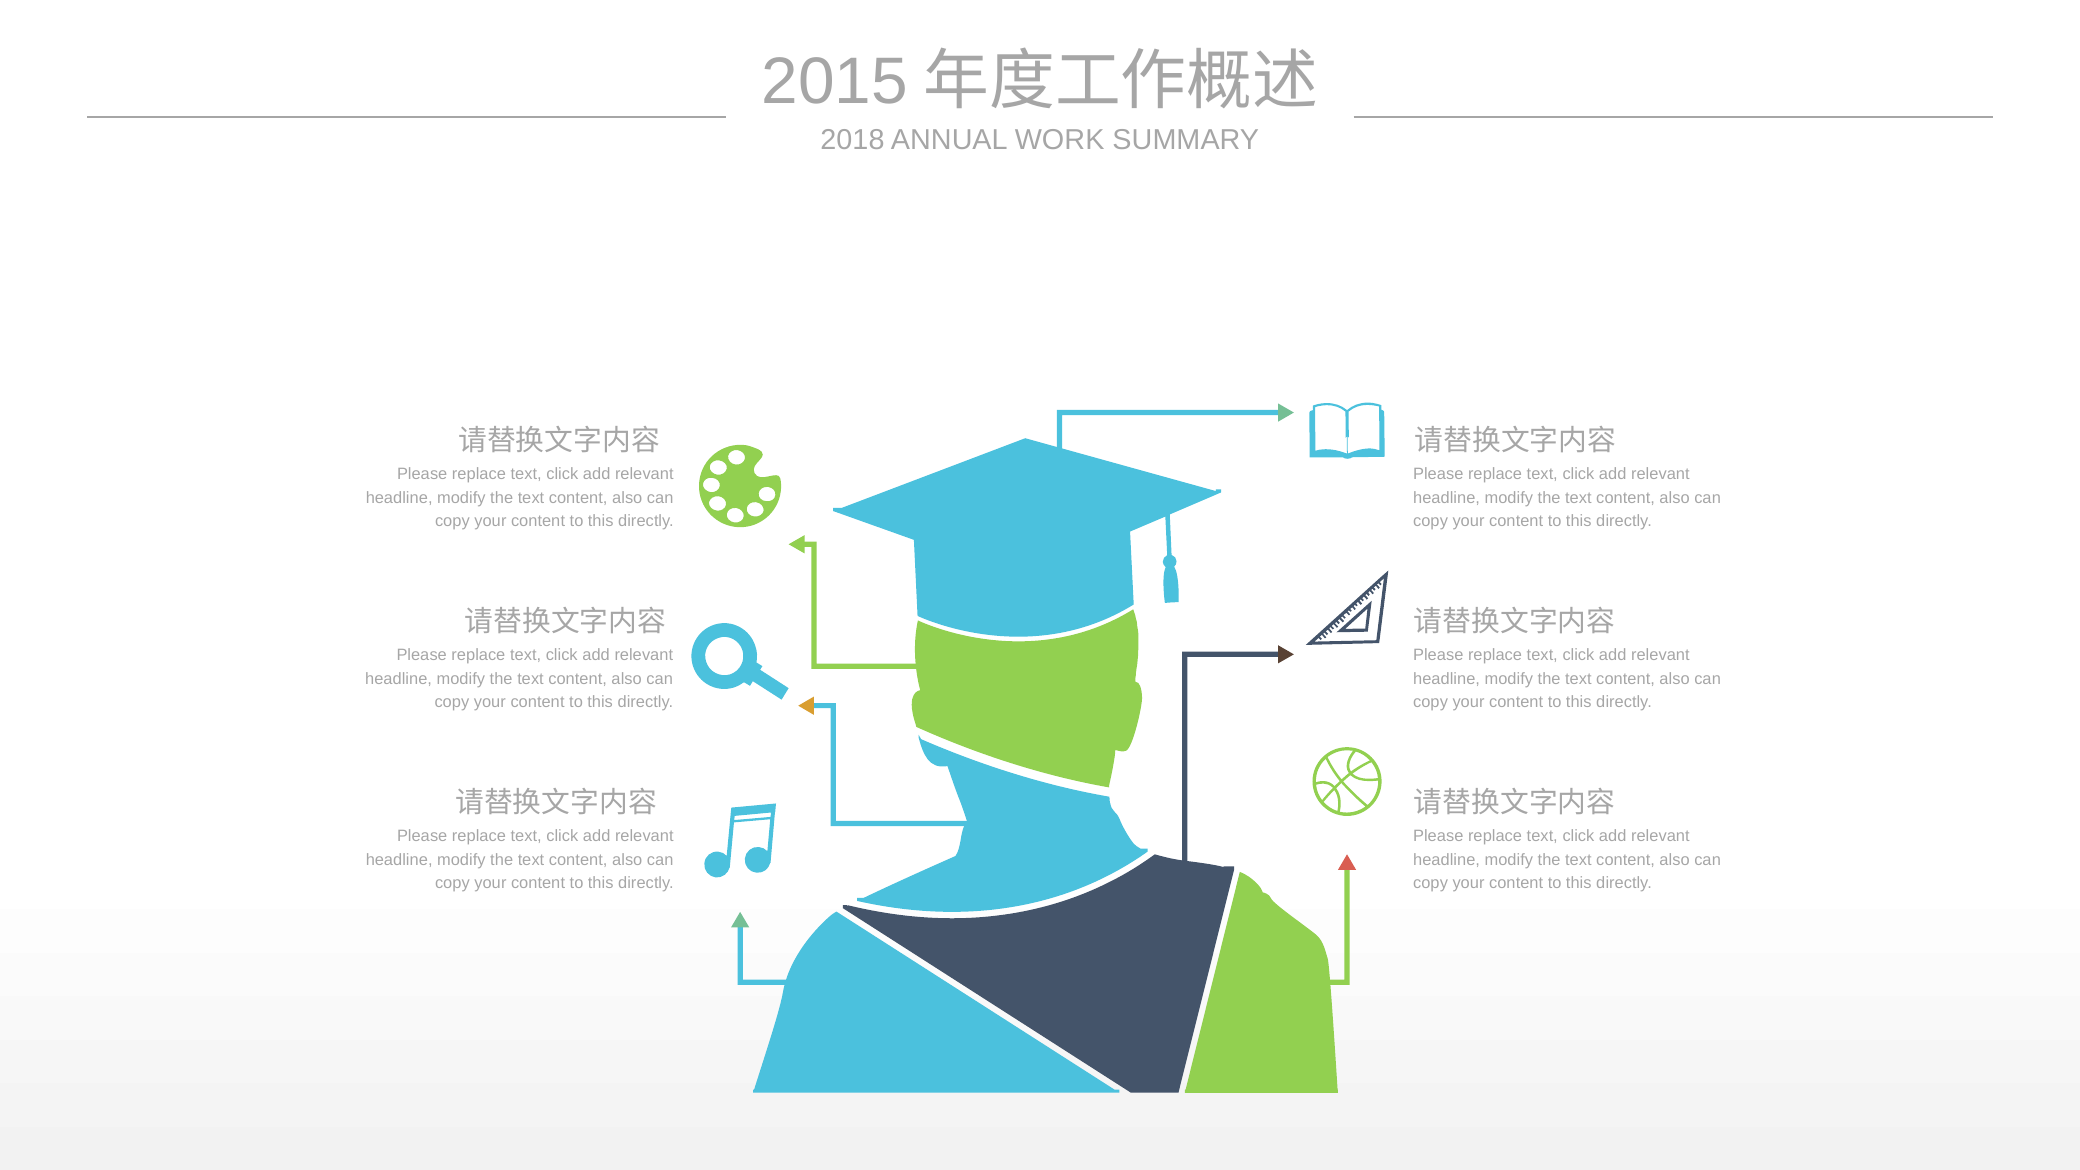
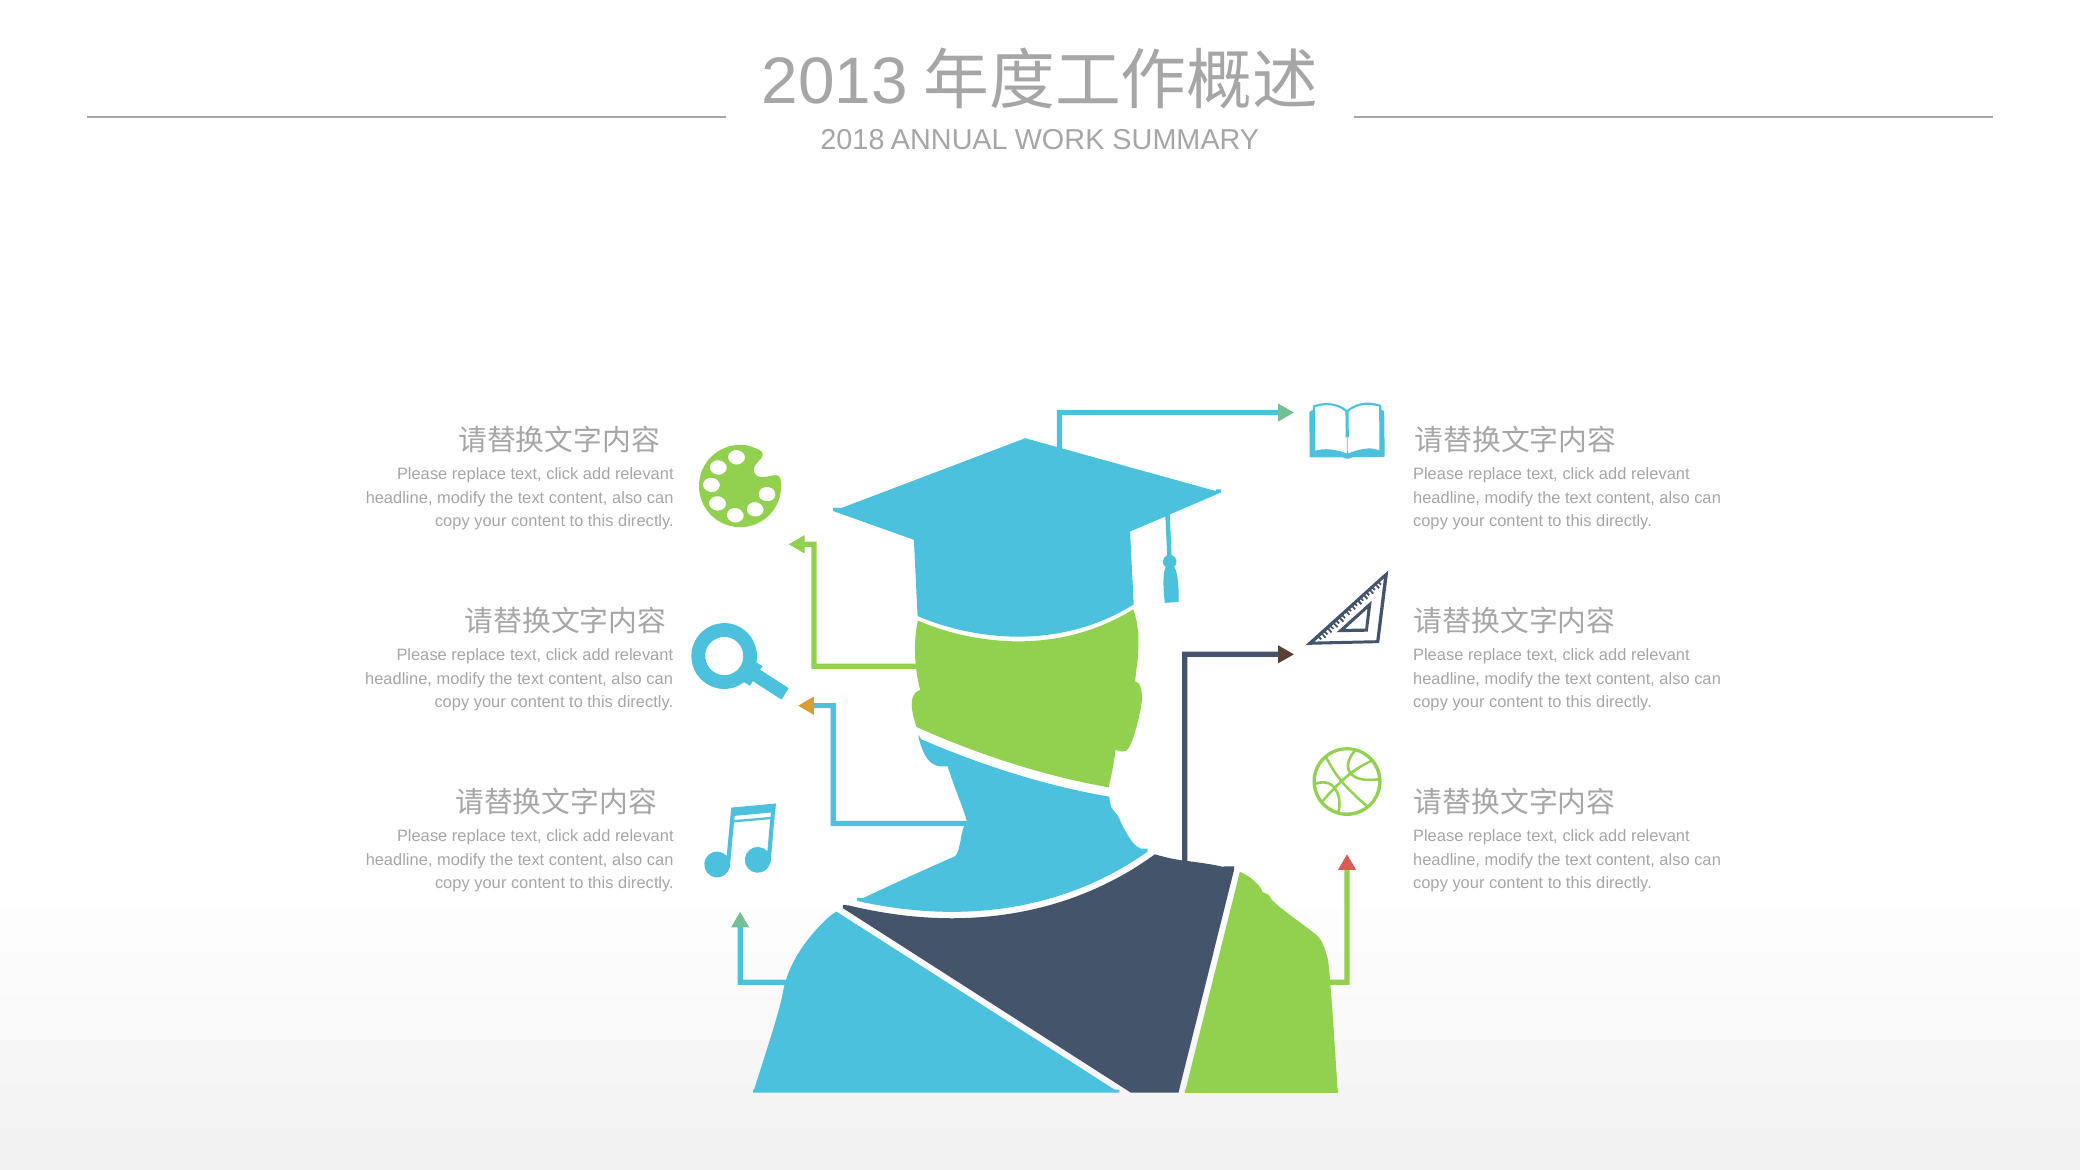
2015: 2015 -> 2013 (835, 82)
